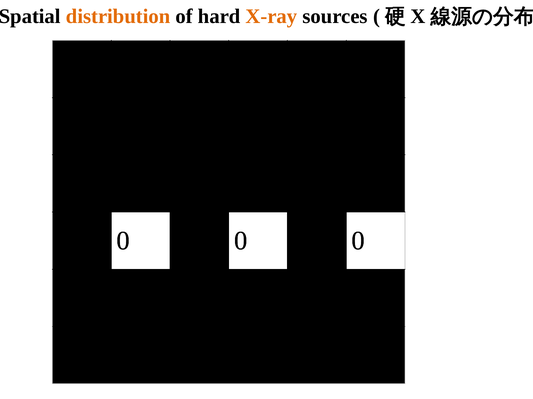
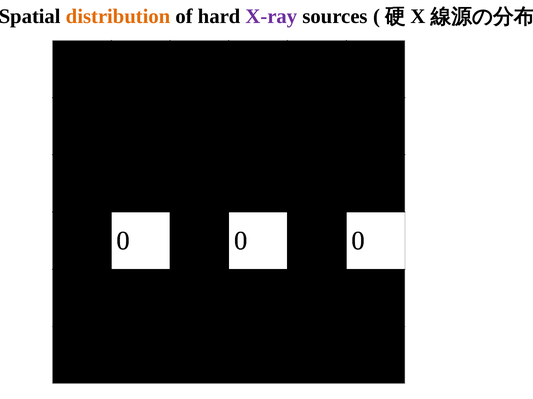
X-ray colour: orange -> purple (271, 16)
